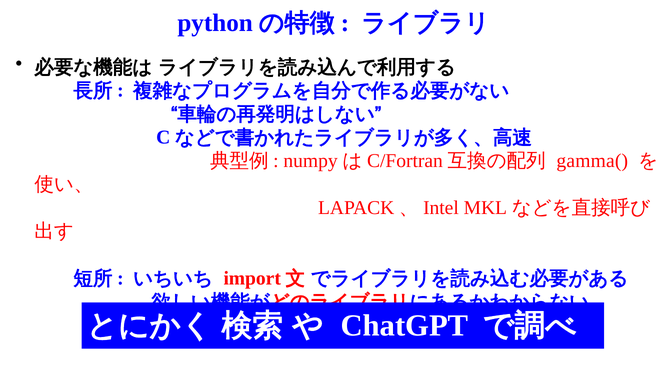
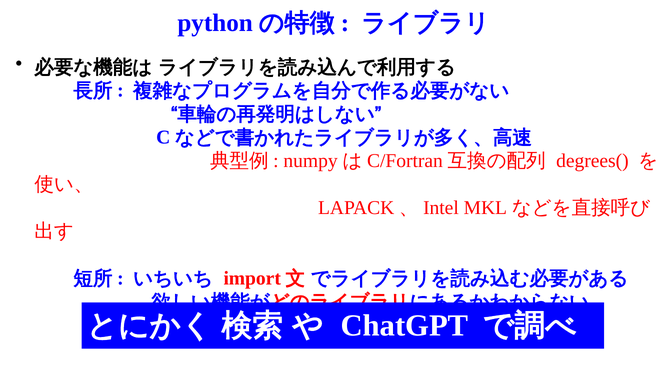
gamma(: gamma( -> degrees( (592, 161)
